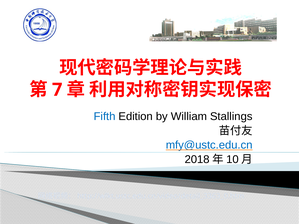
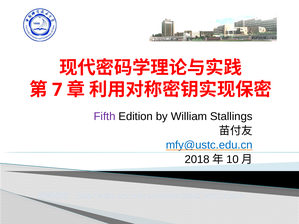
Fifth colour: blue -> purple (105, 116)
